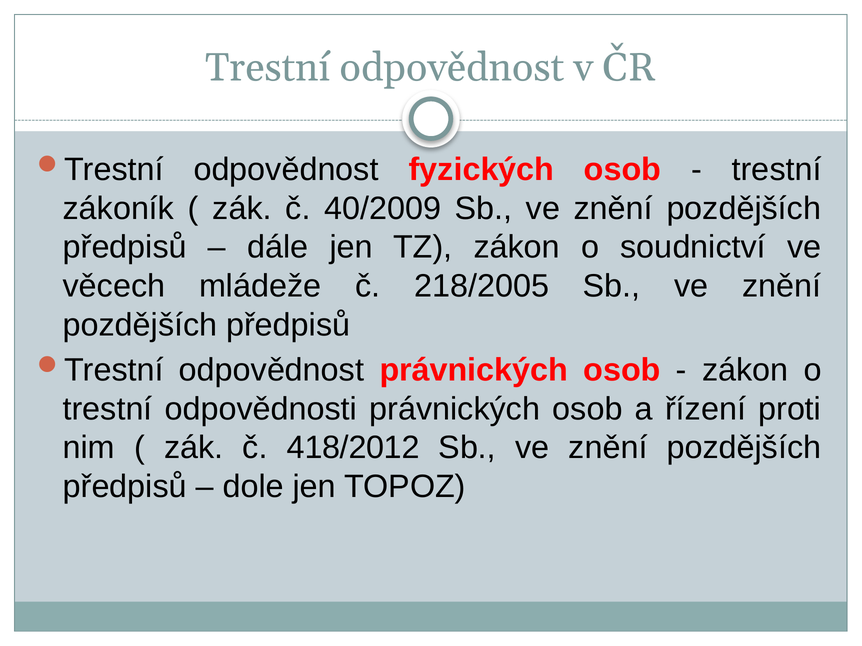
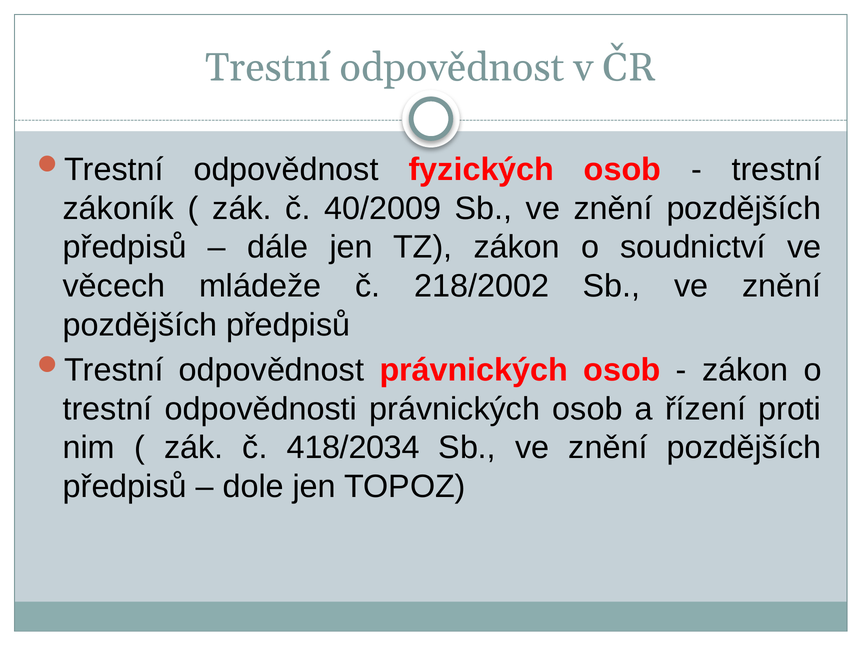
218/2005: 218/2005 -> 218/2002 (482, 286)
418/2012: 418/2012 -> 418/2034 (353, 448)
